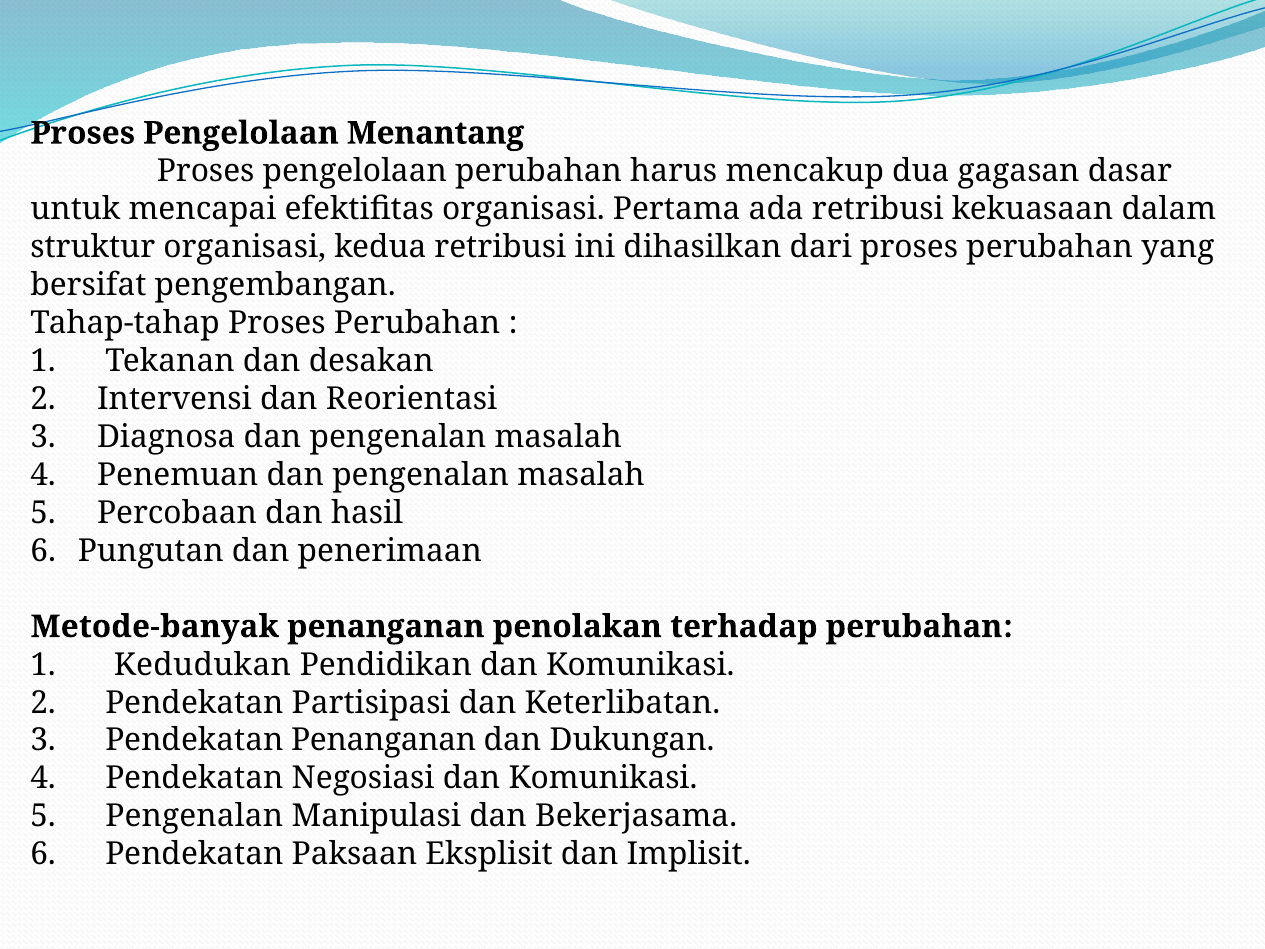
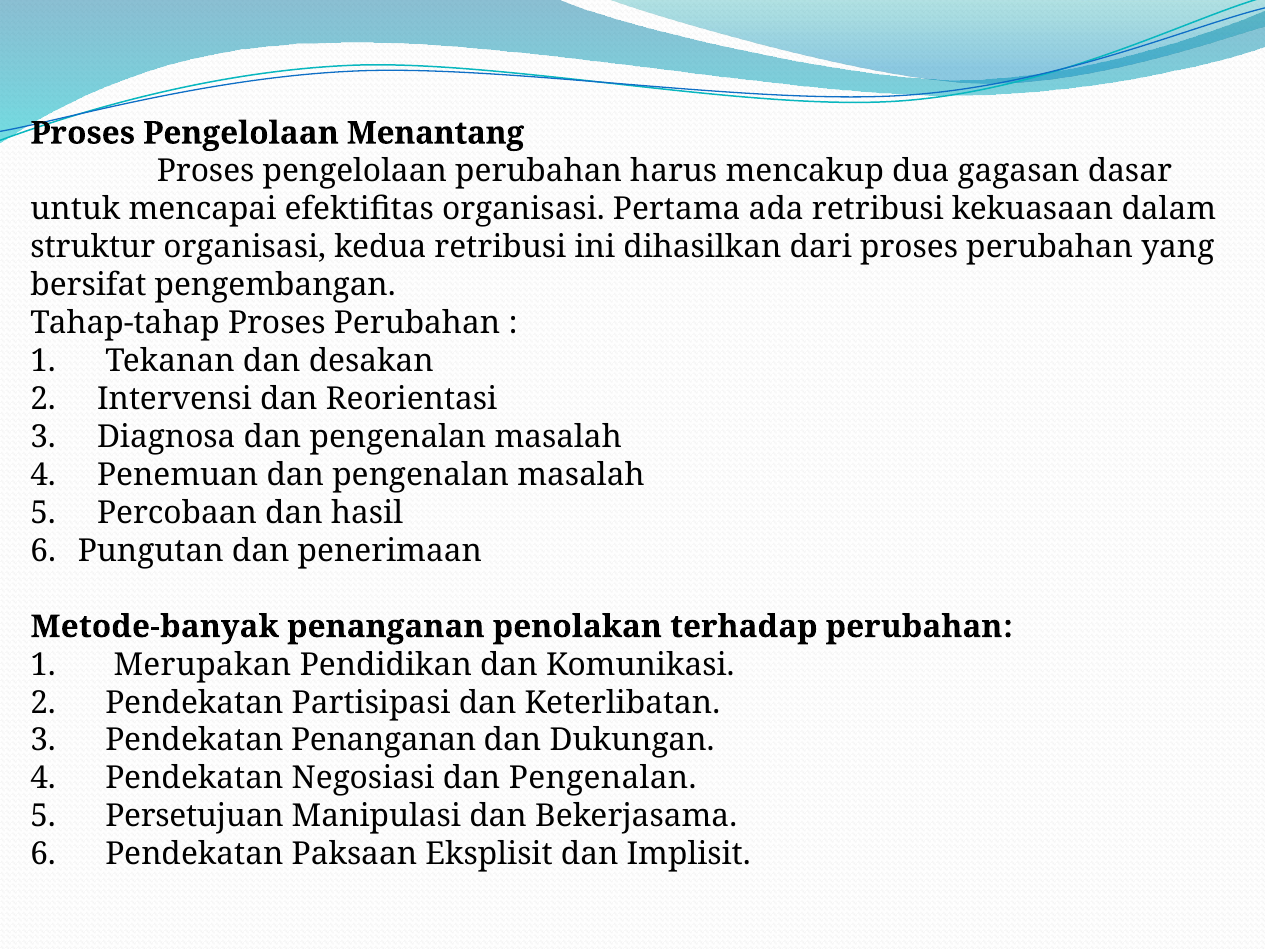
Kedudukan: Kedudukan -> Merupakan (202, 664)
Negosiasi dan Komunikasi: Komunikasi -> Pengenalan (603, 778)
5 Pengenalan: Pengenalan -> Persetujuan (194, 816)
